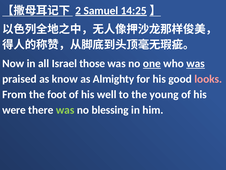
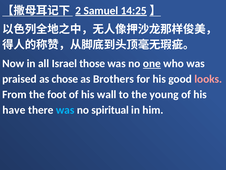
was underline: present -> none (196, 63)
know: know -> chose (65, 79)
Almighty: Almighty -> Brothers (113, 79)
well: well -> wall (107, 94)
were: were -> have (14, 110)
was colour: light green -> light blue (65, 110)
blessing: blessing -> spiritual (110, 110)
